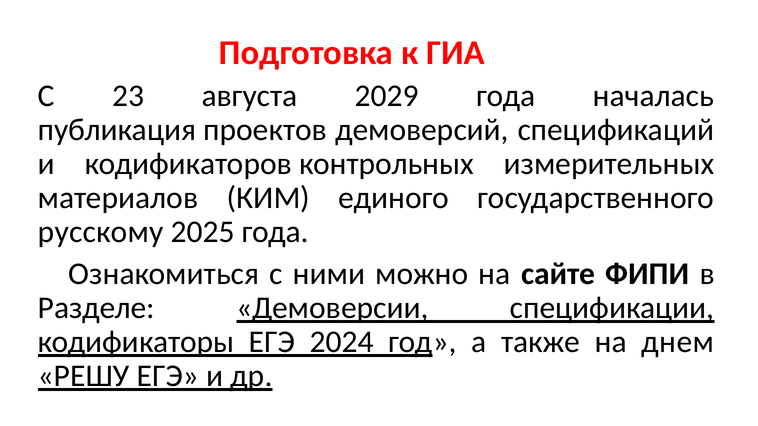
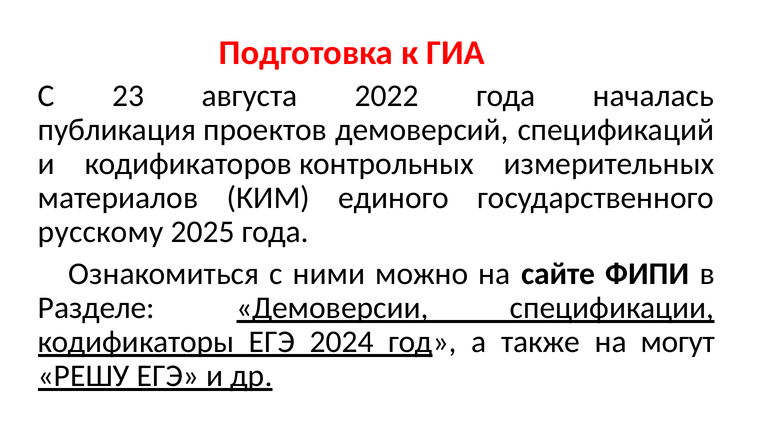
2029: 2029 -> 2022 (387, 96)
днем: днем -> могут (678, 342)
